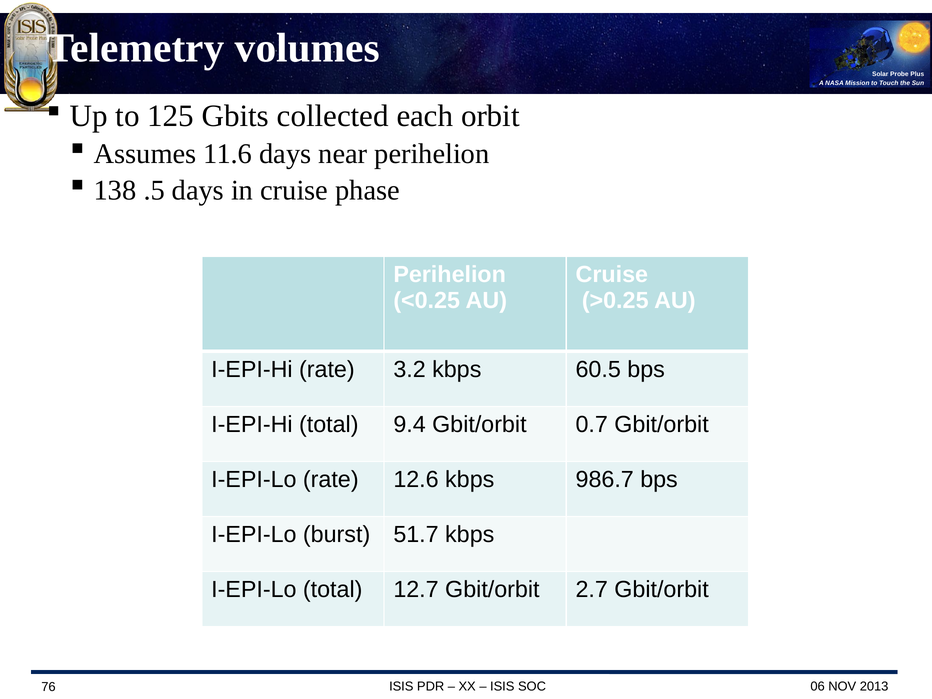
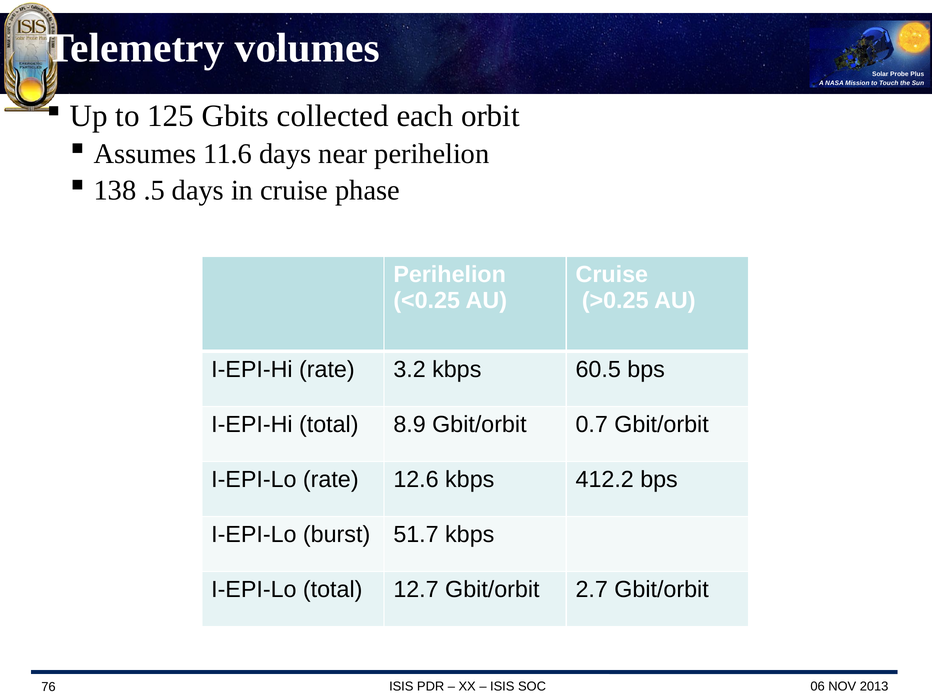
9.4: 9.4 -> 8.9 (410, 424)
986.7: 986.7 -> 412.2 (605, 480)
